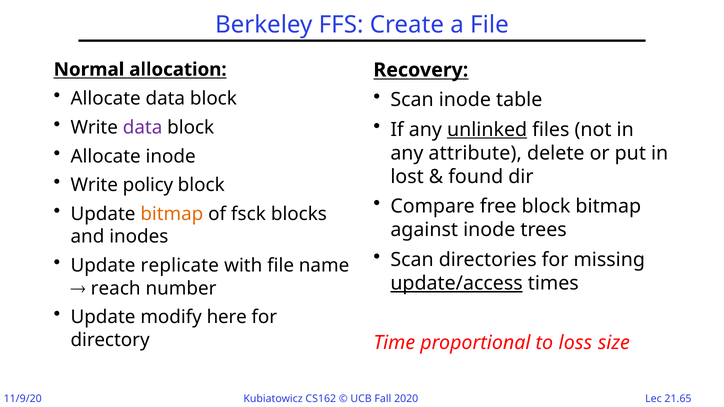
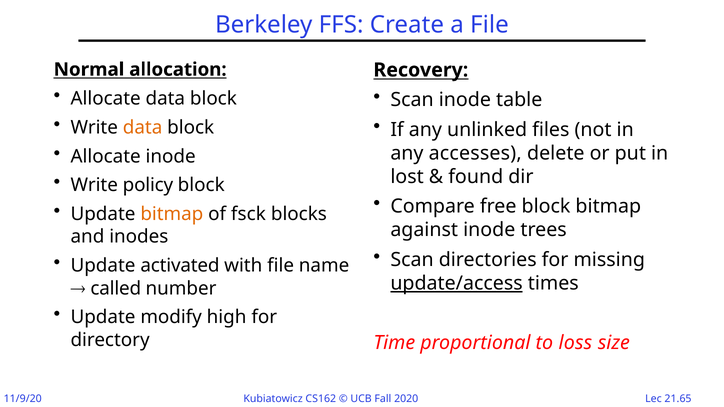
data colour: purple -> orange (143, 127)
unlinked underline: present -> none (487, 130)
attribute: attribute -> accesses (475, 153)
replicate: replicate -> activated (180, 266)
reach: reach -> called (116, 288)
here: here -> high (227, 317)
